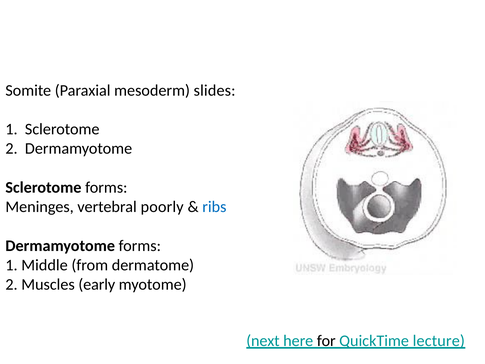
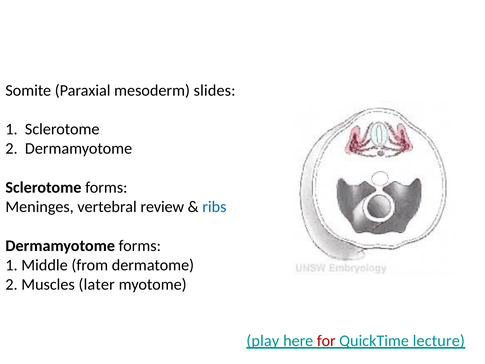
poorly: poorly -> review (162, 207)
early: early -> later (97, 284)
next: next -> play (263, 341)
for colour: black -> red (326, 341)
